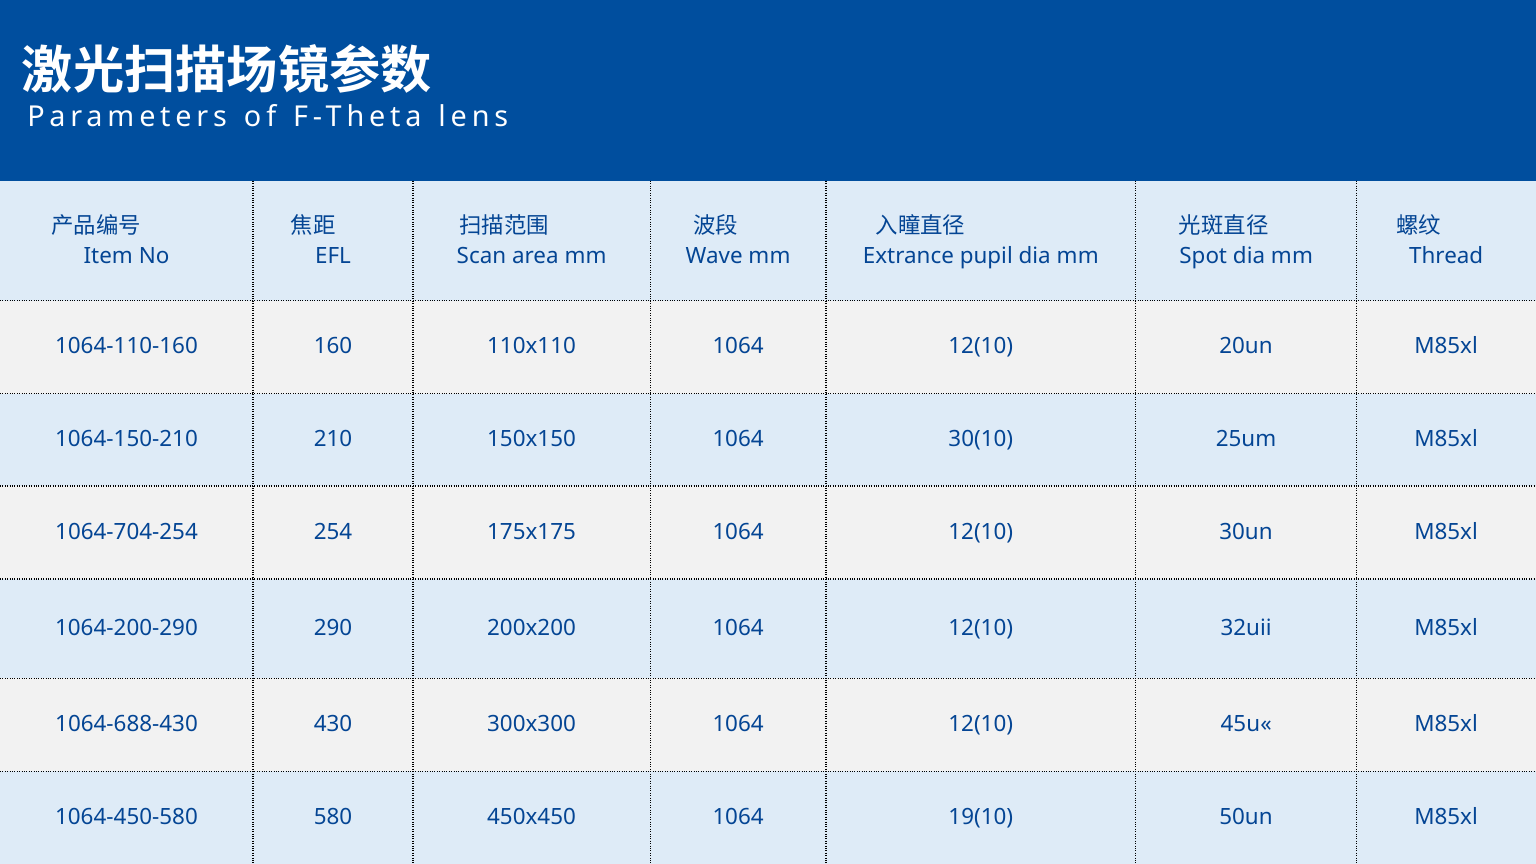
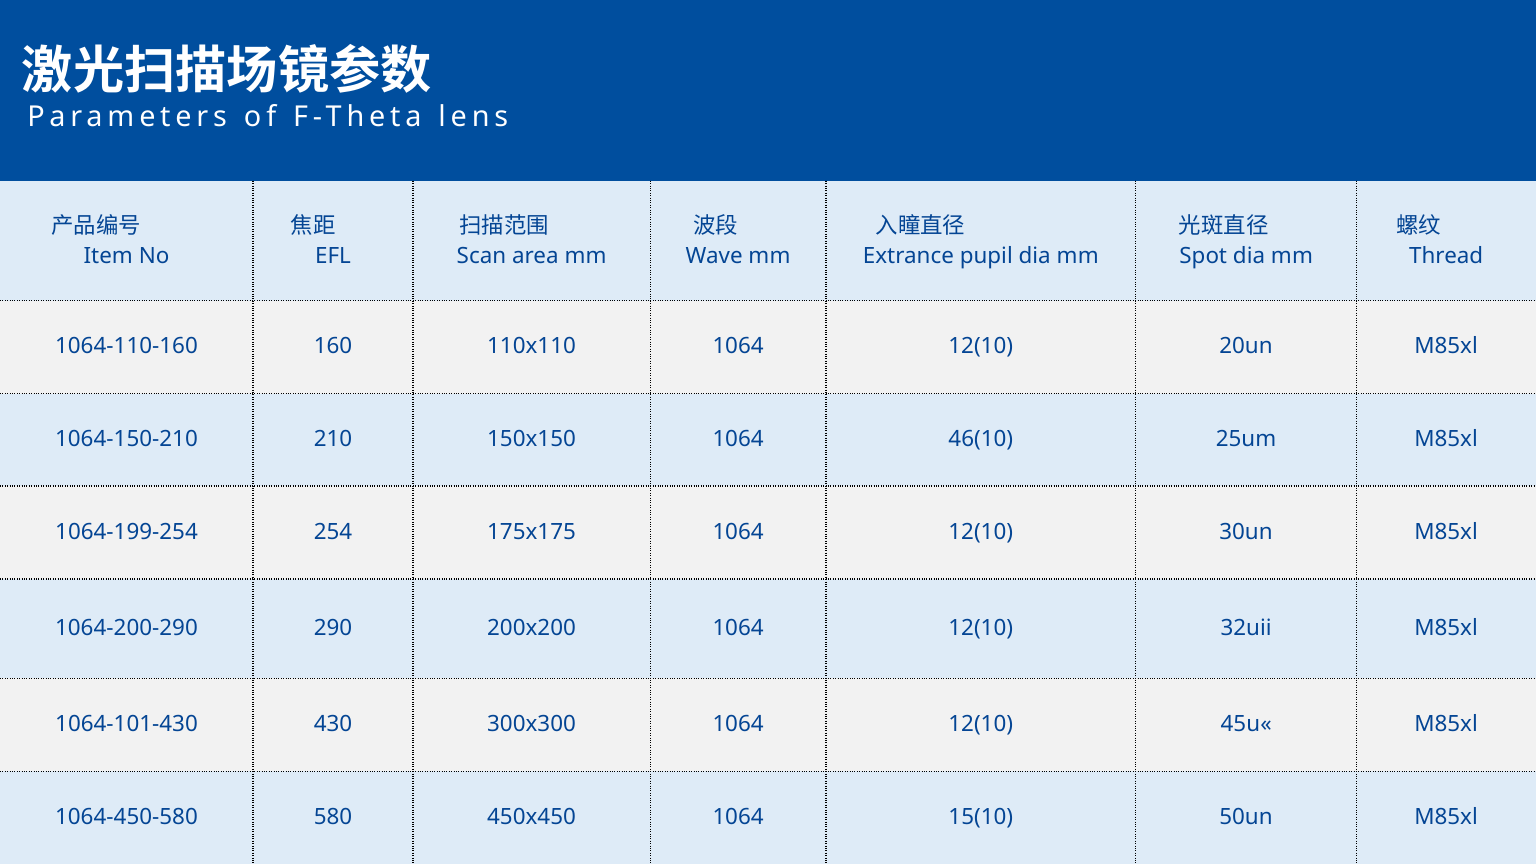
30(10: 30(10 -> 46(10 (981, 439)
1064-704-254: 1064-704-254 -> 1064-199-254 (127, 532)
1064-688-430: 1064-688-430 -> 1064-101-430 (127, 724)
19(10: 19(10 -> 15(10 (981, 817)
